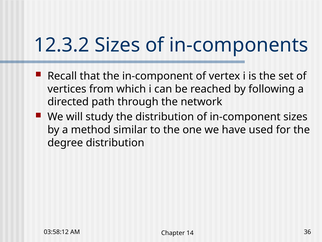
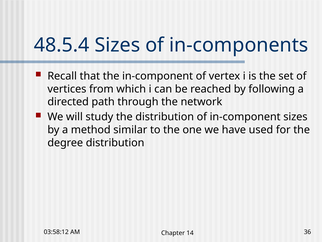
12.3.2: 12.3.2 -> 48.5.4 (62, 45)
